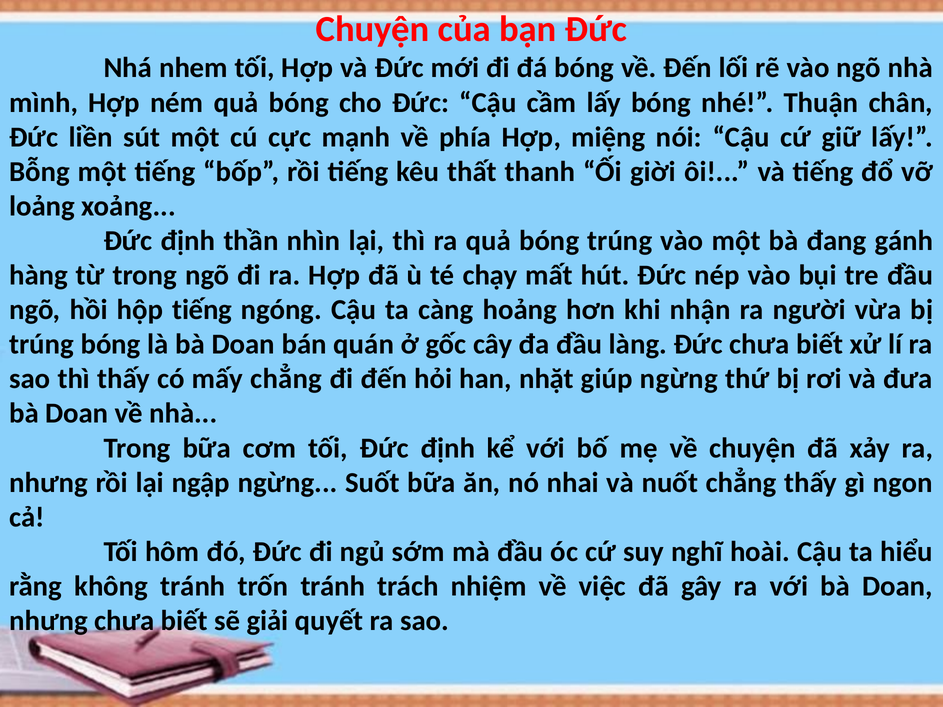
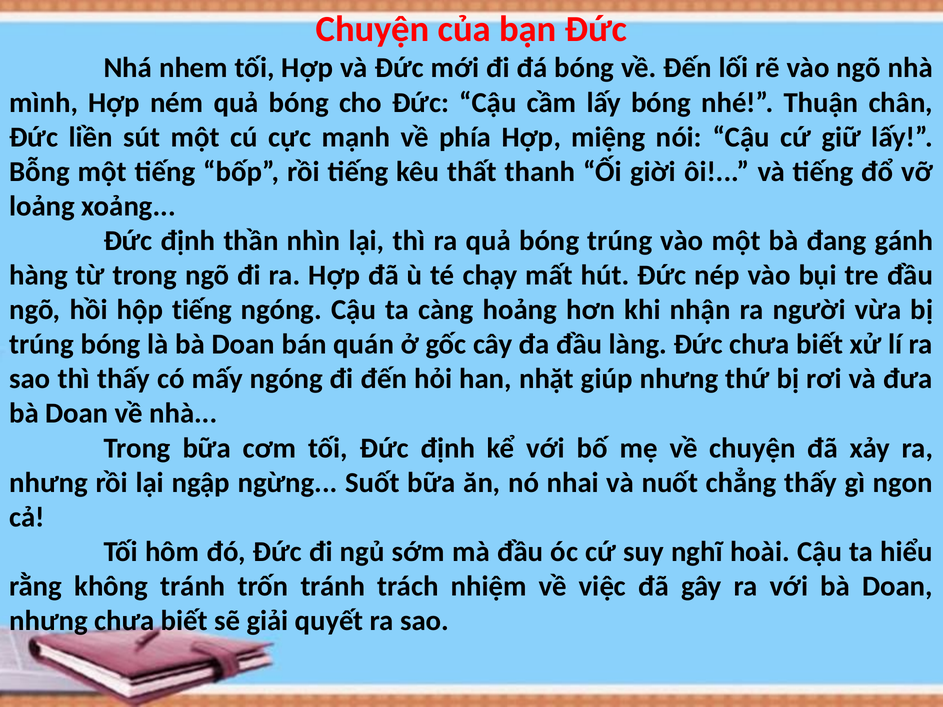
mấy chẳng: chẳng -> ngóng (286, 379)
giúp ngừng: ngừng -> nhưng (679, 379)
